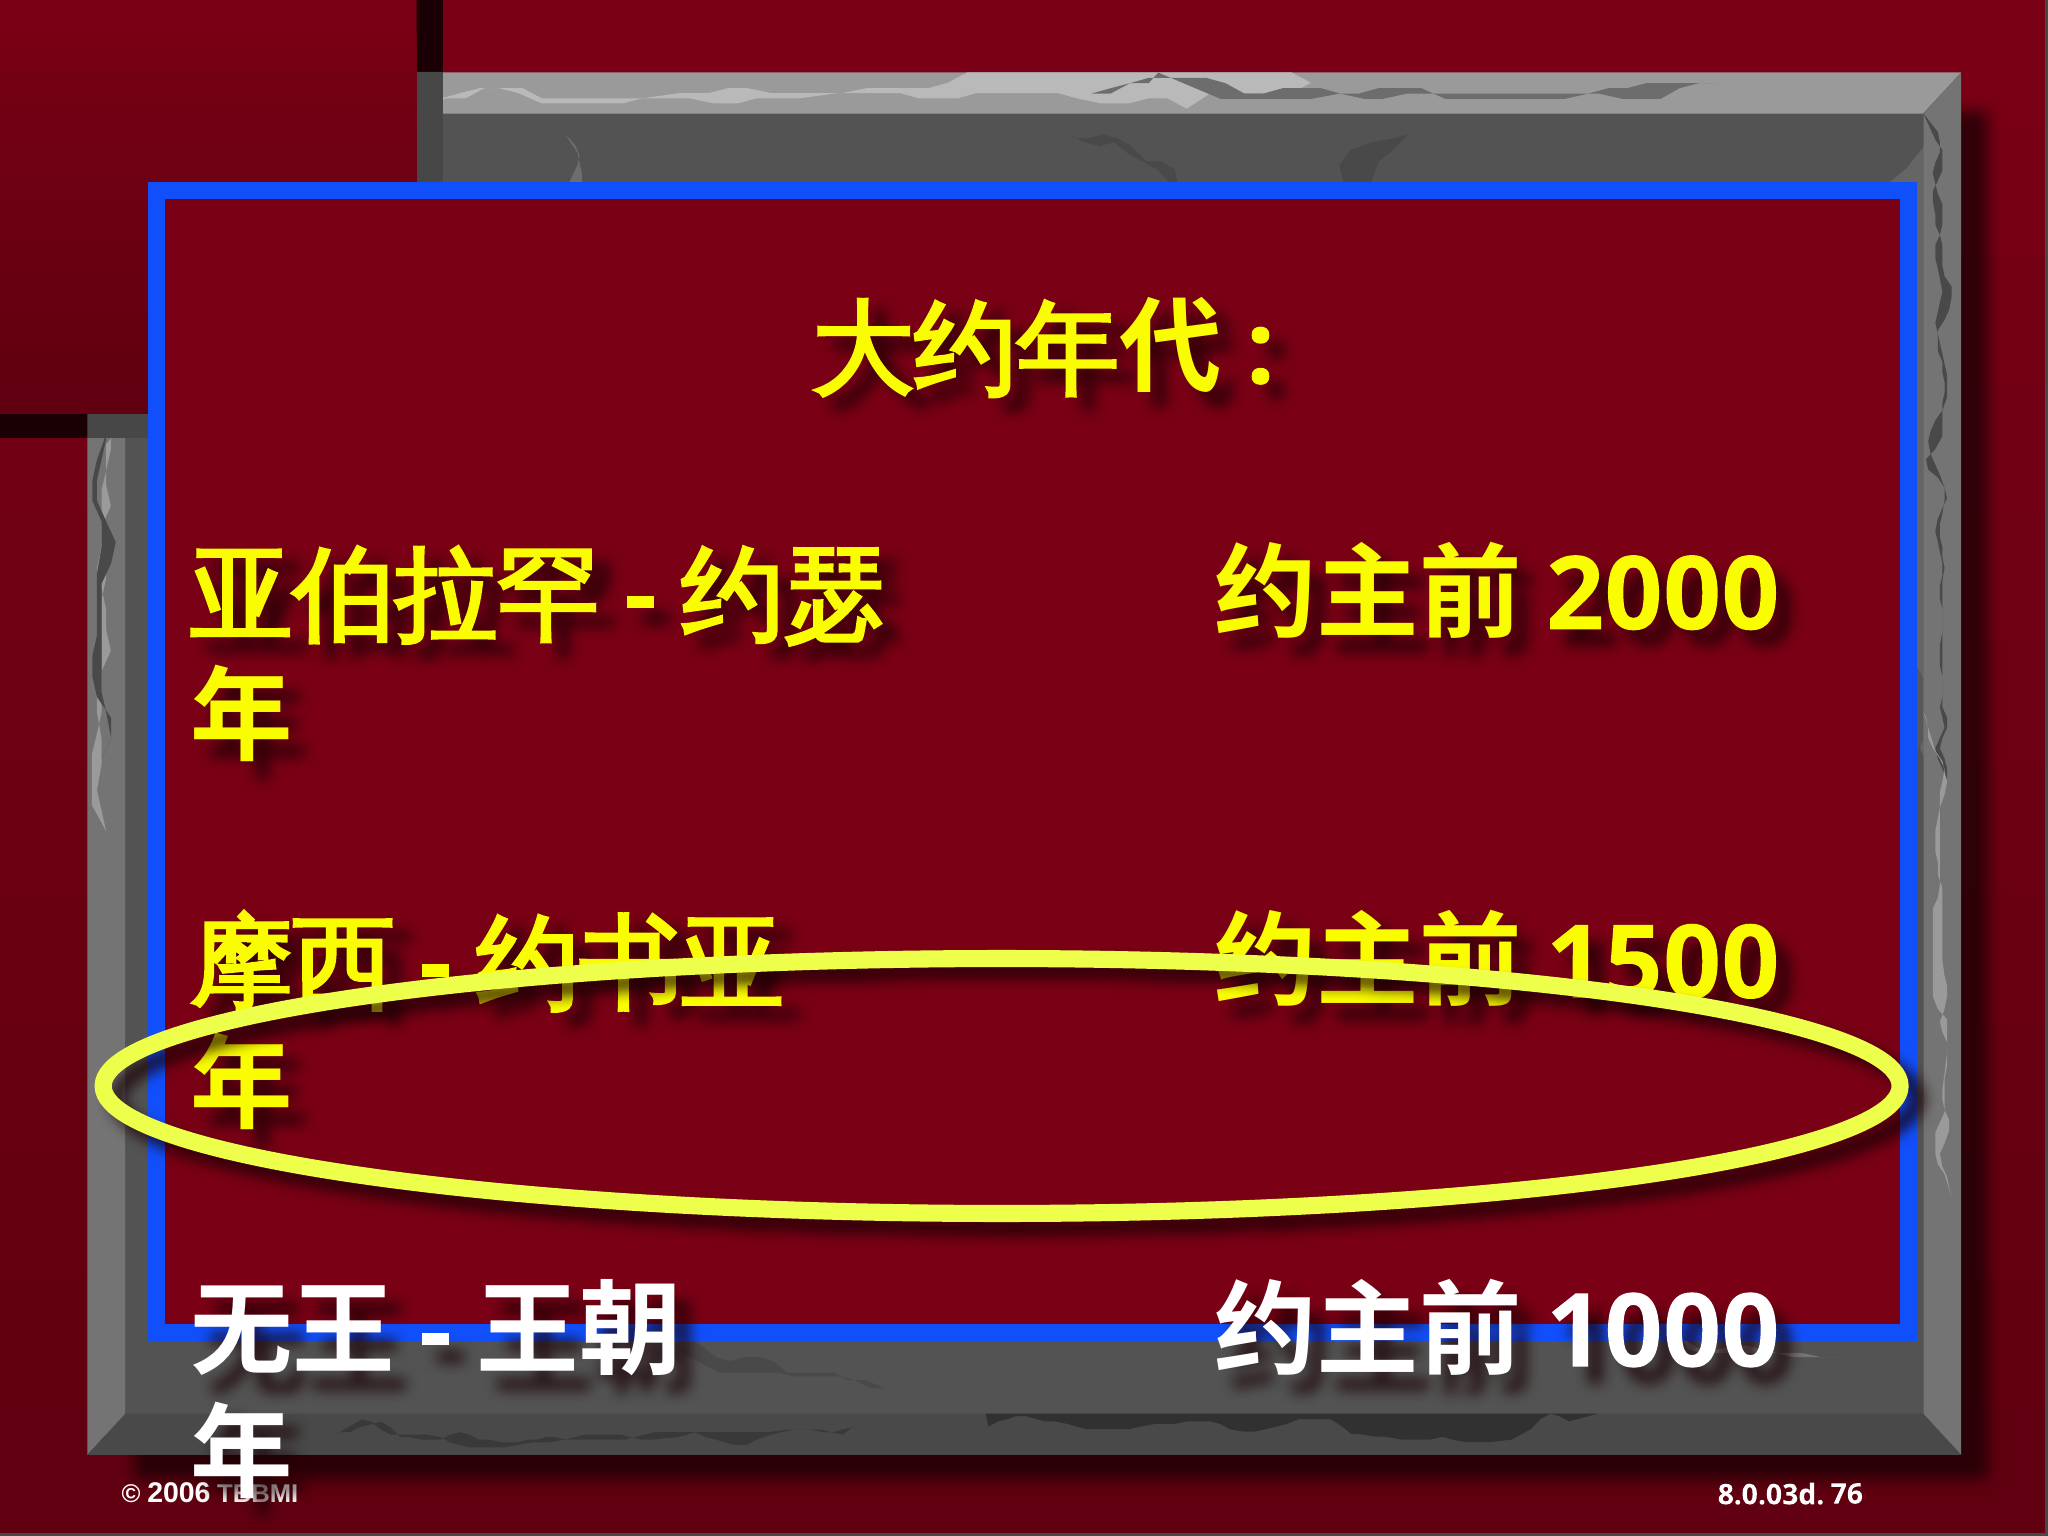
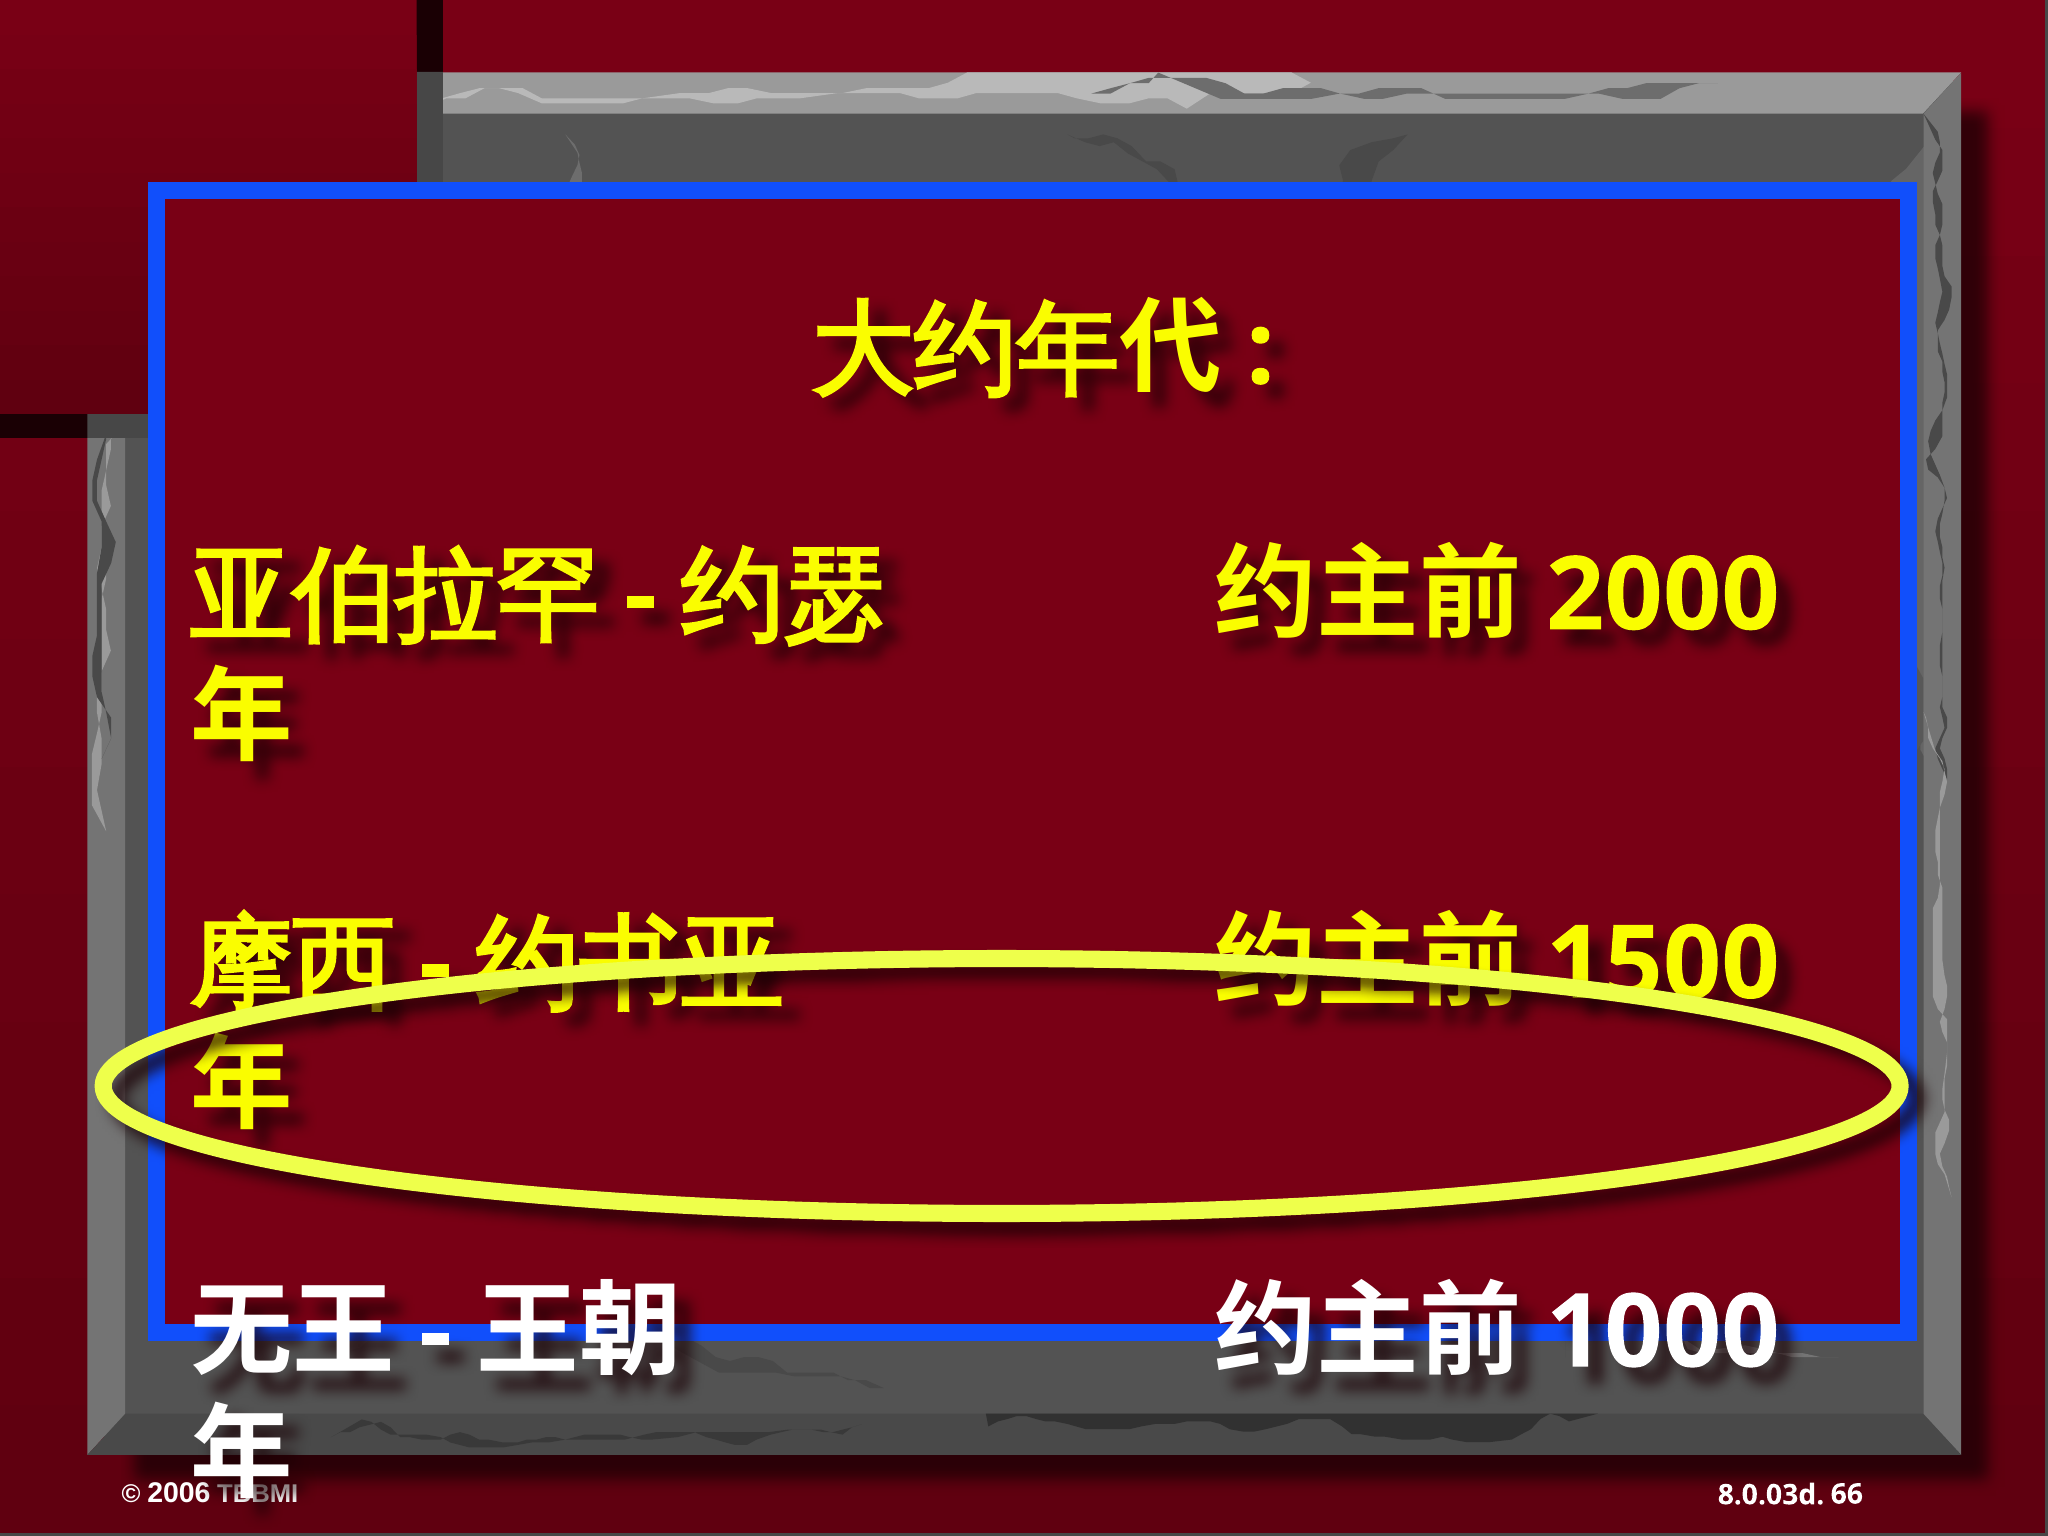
76: 76 -> 66 (1847, 1494)
